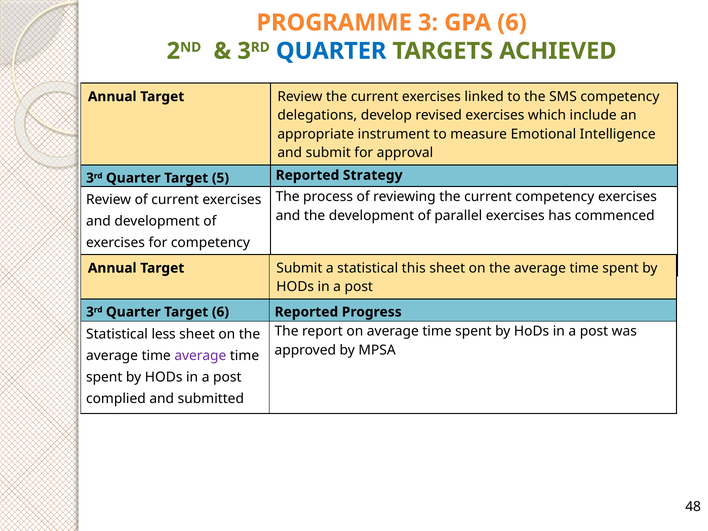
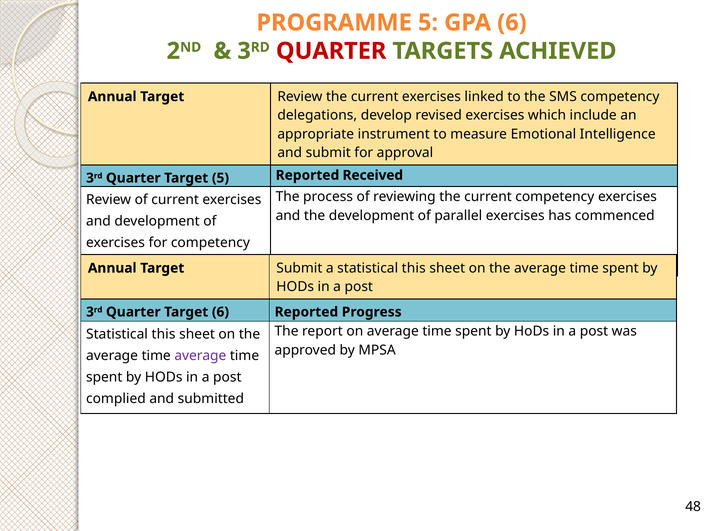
PROGRAMME 3: 3 -> 5 (428, 23)
QUARTER colour: blue -> red (331, 51)
Strategy: Strategy -> Received (373, 175)
less: less -> this (164, 334)
